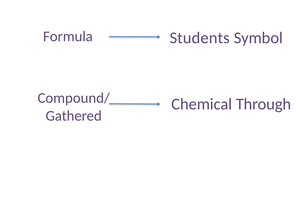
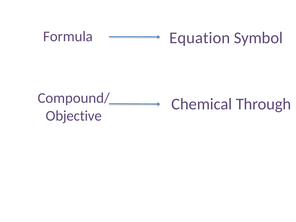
Students: Students -> Equation (200, 38)
Gathered: Gathered -> Objective (74, 116)
